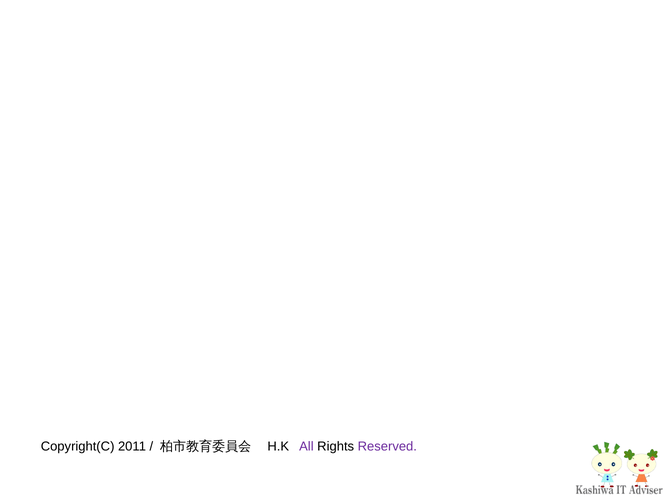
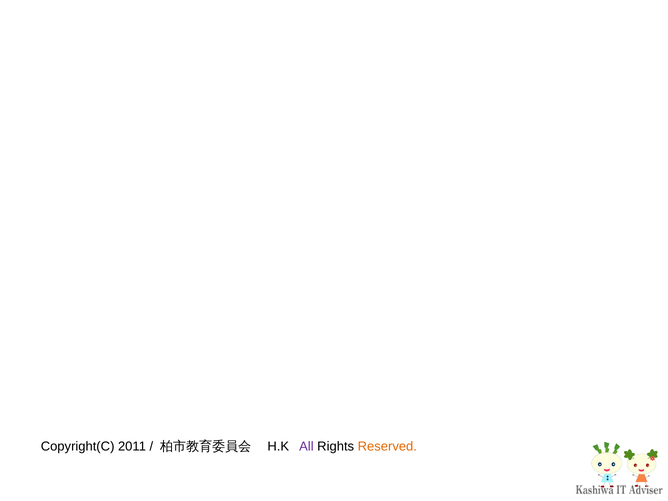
Reserved colour: purple -> orange (387, 447)
